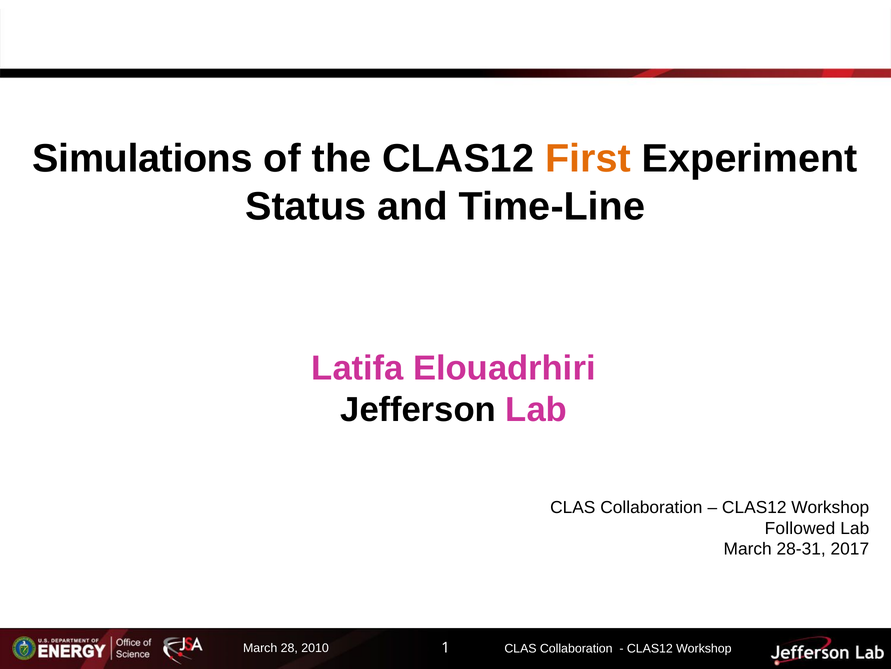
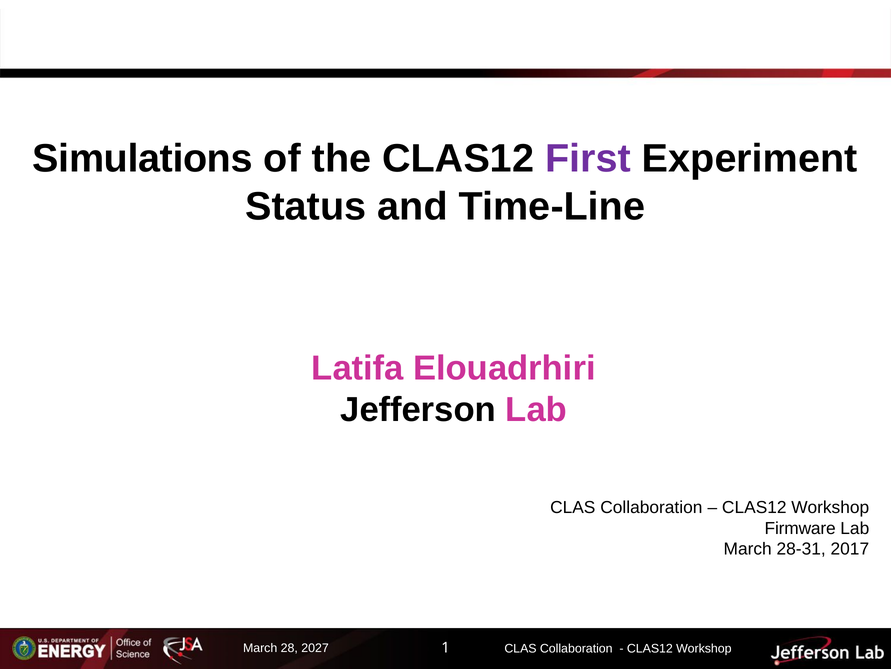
First colour: orange -> purple (588, 159)
Followed: Followed -> Firmware (800, 528)
2010: 2010 -> 2027 (315, 647)
